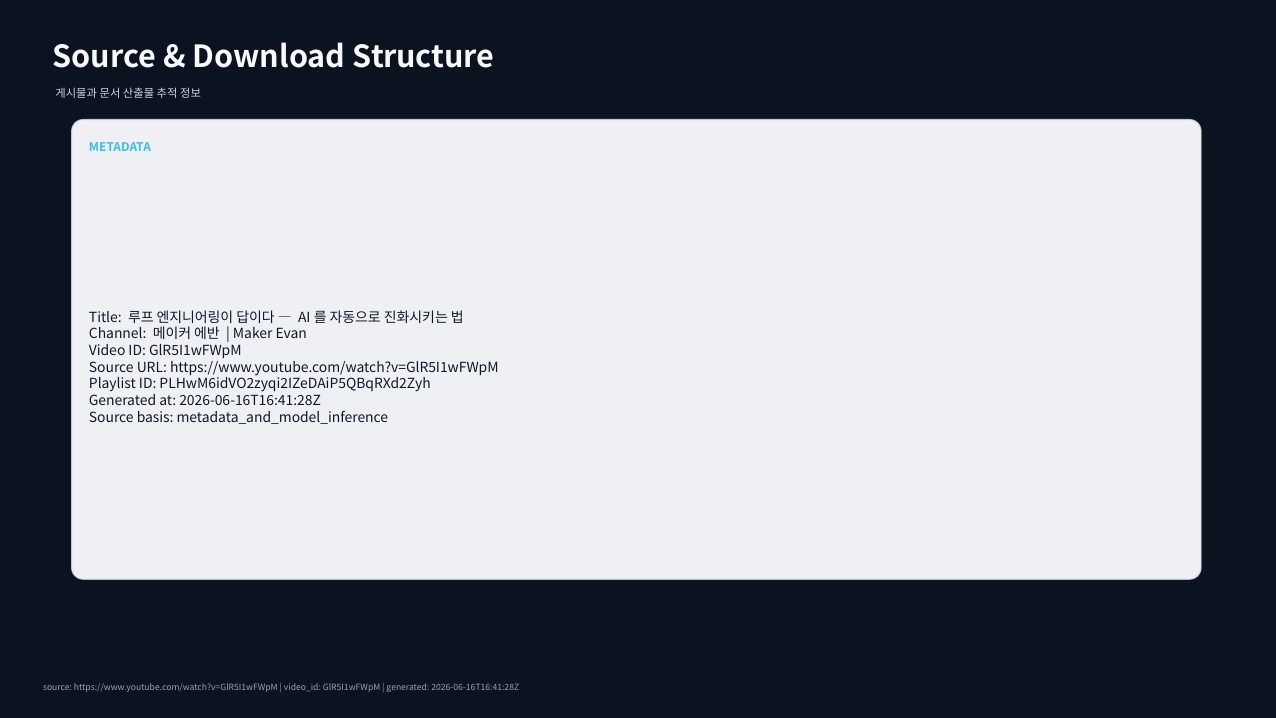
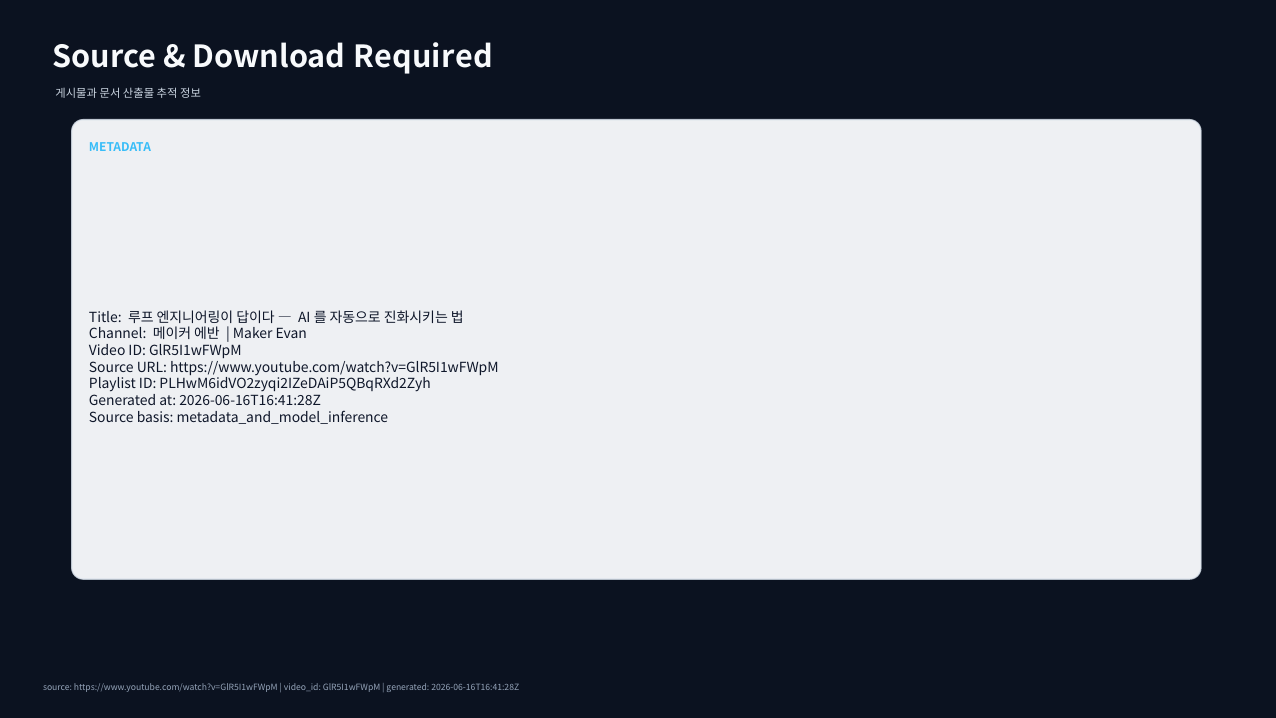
Structure: Structure -> Required (423, 57)
